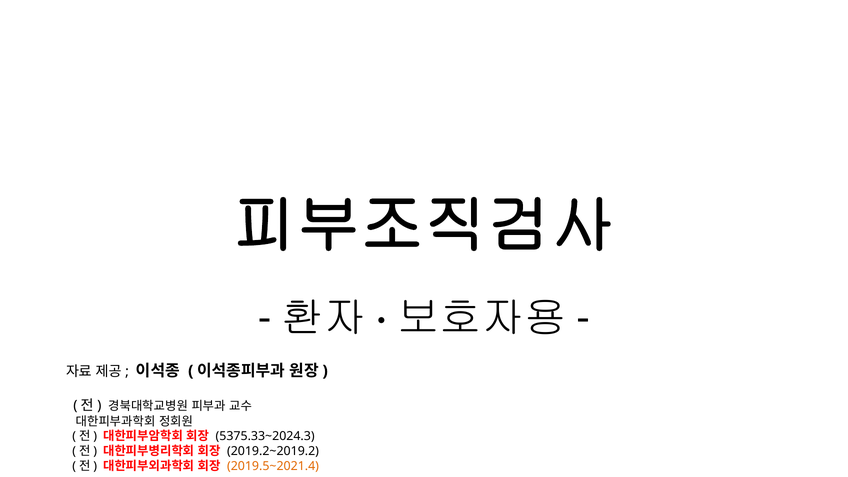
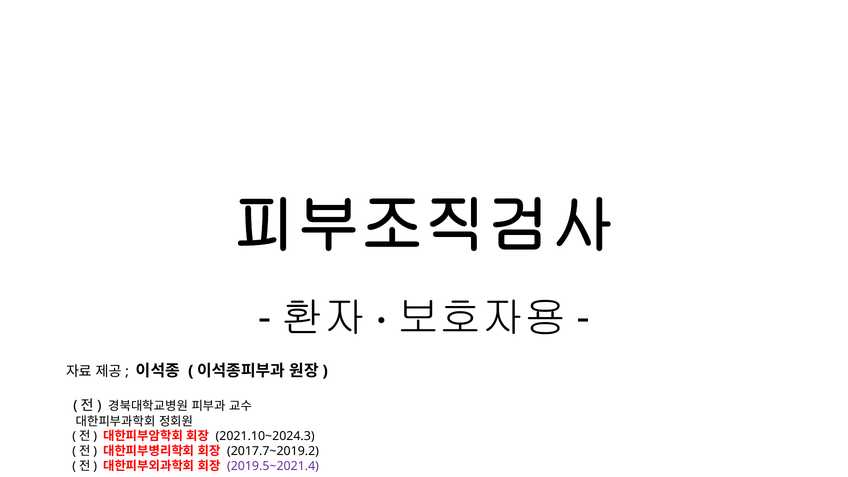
5375.33~2024.3: 5375.33~2024.3 -> 2021.10~2024.3 (265, 436)
2019.2~2019.2: 2019.2~2019.2 -> 2017.7~2019.2 (273, 451)
2019.5~2021.4 colour: orange -> purple (273, 466)
